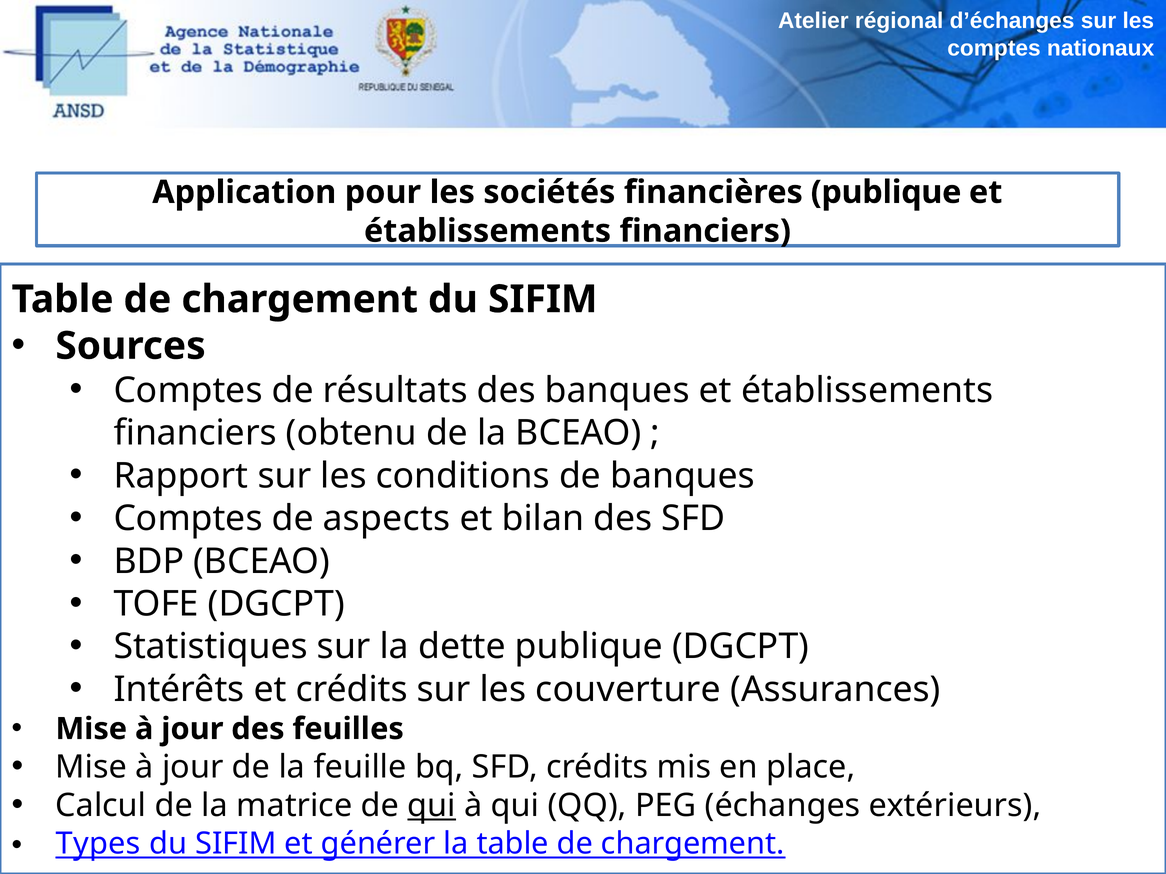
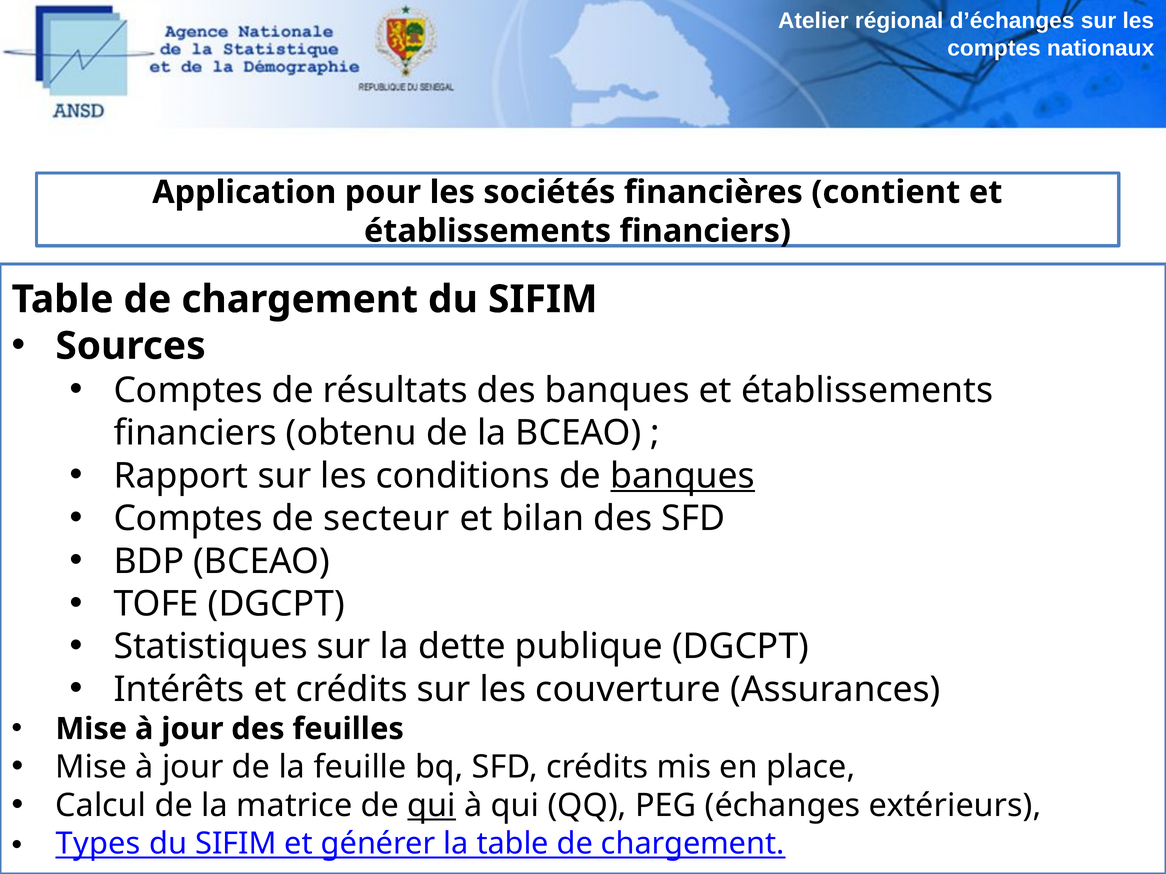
financières publique: publique -> contient (886, 192)
banques underline: none -> present (683, 476)
aspects: aspects -> secteur (386, 519)
